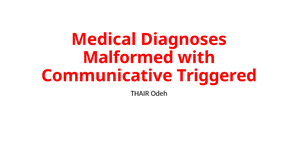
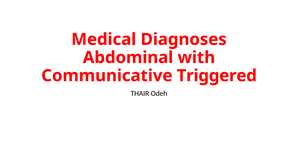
Malformed: Malformed -> Abdominal (128, 57)
